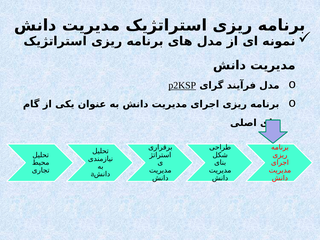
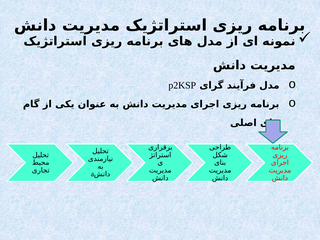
p2KSP underline: present -> none (182, 85)
